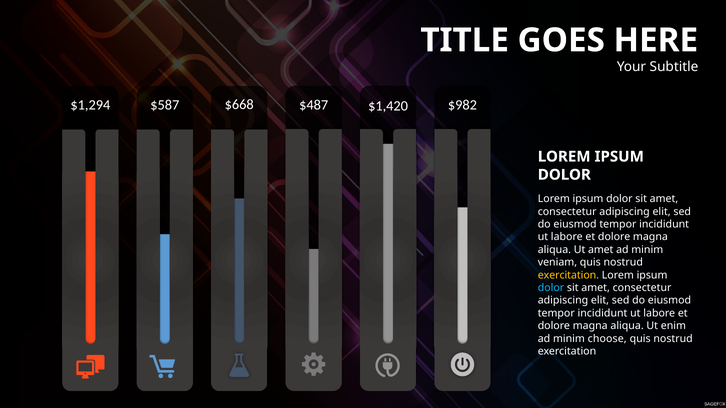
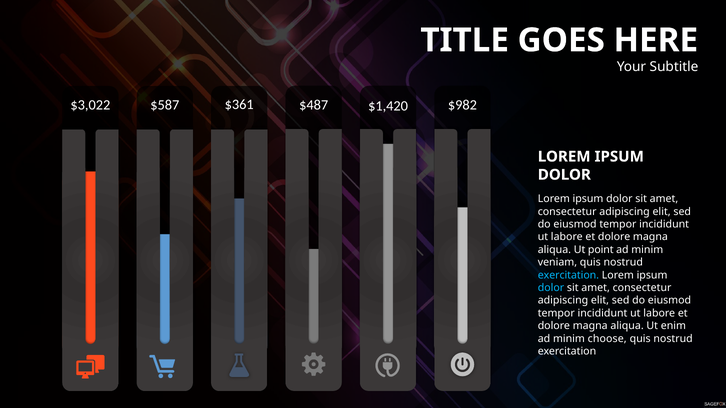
$1,294: $1,294 -> $3,022 (90, 105)
$668: $668 -> $361 (239, 105)
Ut amet: amet -> point (601, 250)
exercitation colour: yellow -> light blue (568, 275)
